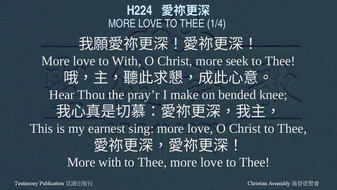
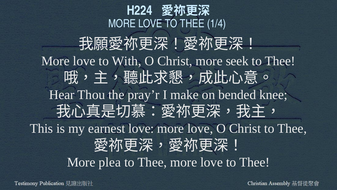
earnest sing: sing -> love (141, 128)
More with: with -> plea (110, 162)
